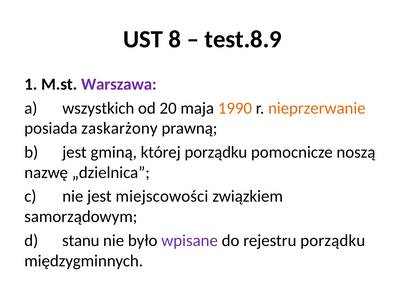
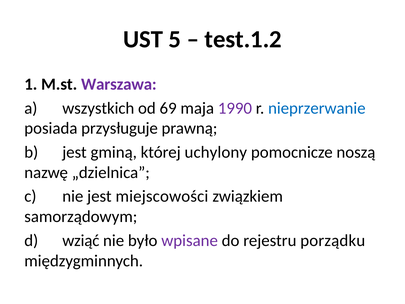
8: 8 -> 5 (175, 39)
test.8.9: test.8.9 -> test.1.2 (243, 39)
20: 20 -> 69 (168, 108)
1990 colour: orange -> purple (235, 108)
nieprzerwanie colour: orange -> blue (317, 108)
zaskarżony: zaskarżony -> przysługuje (120, 128)
której porządku: porządku -> uchylony (216, 152)
stanu: stanu -> wziąć (81, 240)
